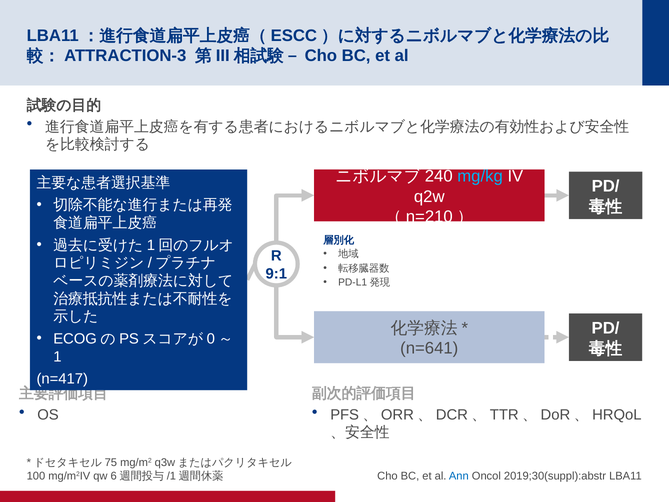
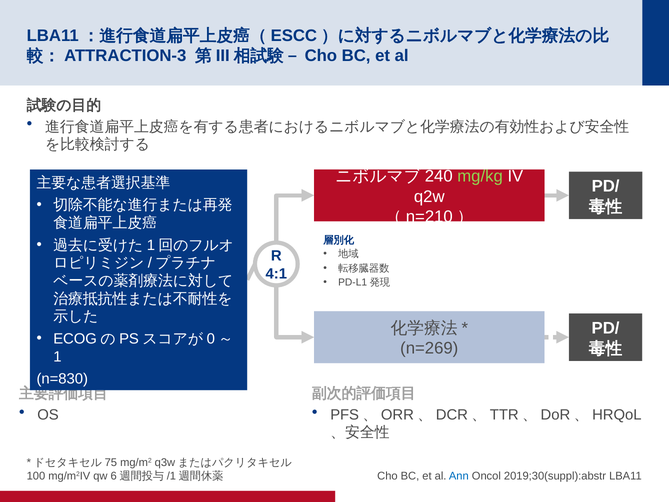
mg/kg colour: light blue -> light green (480, 176)
9:1: 9:1 -> 4:1 (276, 274)
n=641: n=641 -> n=269 (429, 348)
n=417: n=417 -> n=830 (62, 379)
